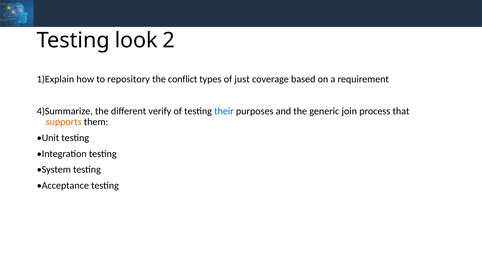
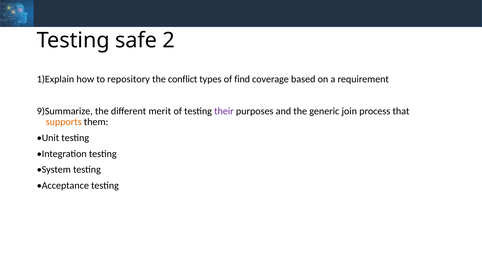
look: look -> safe (136, 40)
just: just -> find (242, 79)
4)Summarize: 4)Summarize -> 9)Summarize (65, 111)
verify: verify -> merit (160, 111)
their colour: blue -> purple (224, 111)
